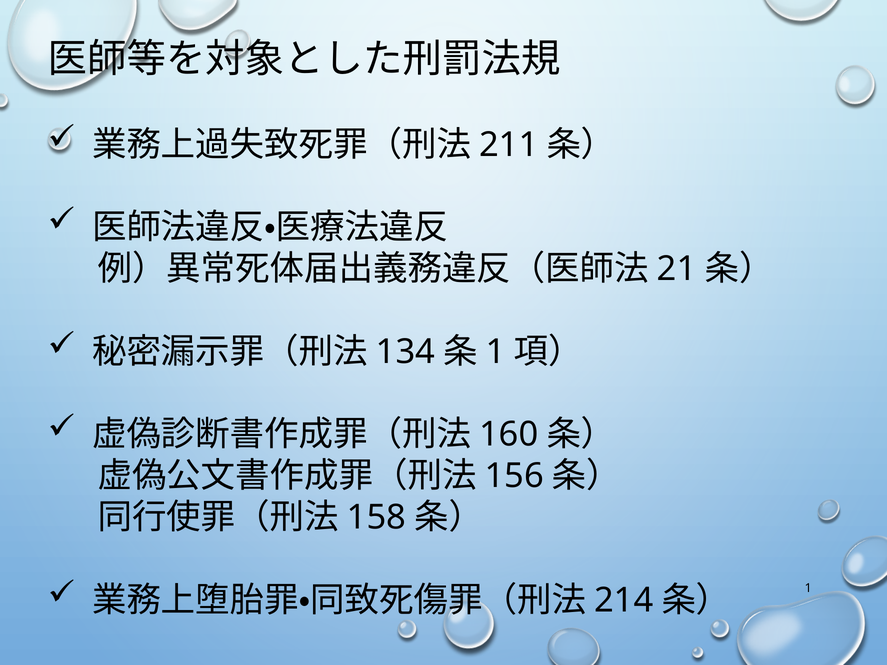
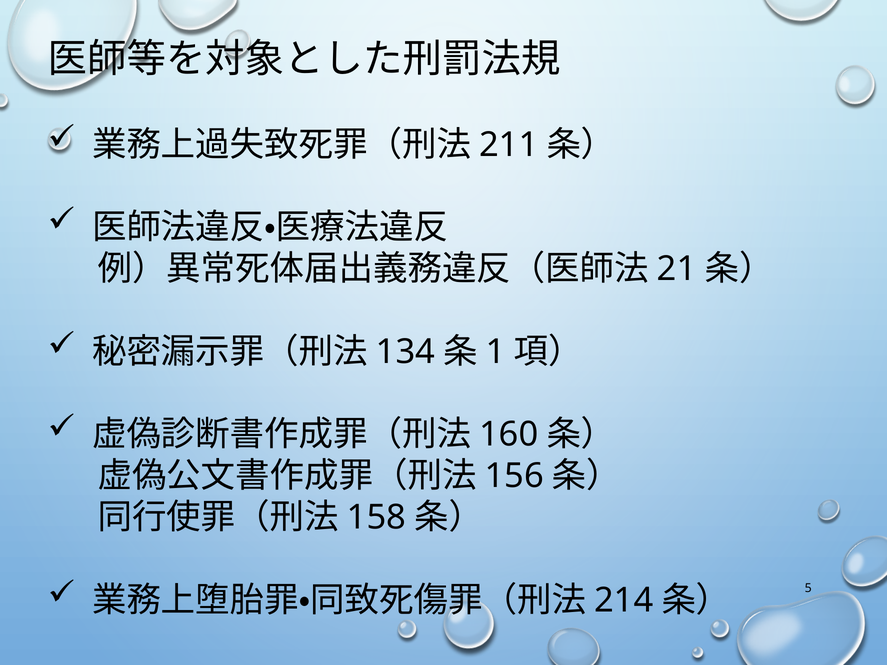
1: 1 -> 5 (808, 588)
